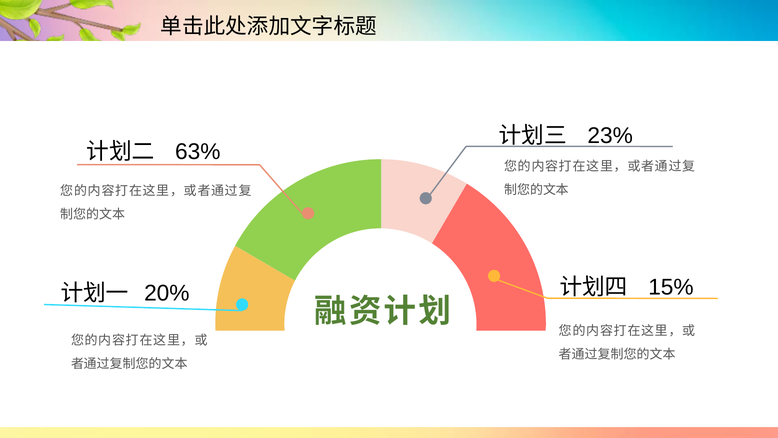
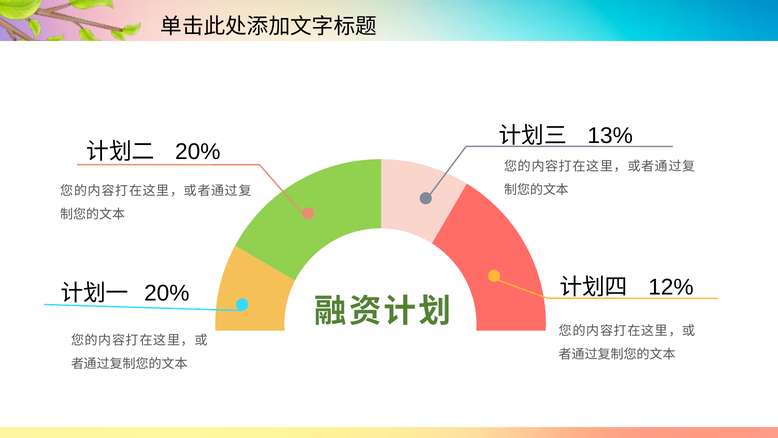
23%: 23% -> 13% (610, 135)
63%: 63% -> 20% (198, 152)
15%: 15% -> 12% (671, 287)
